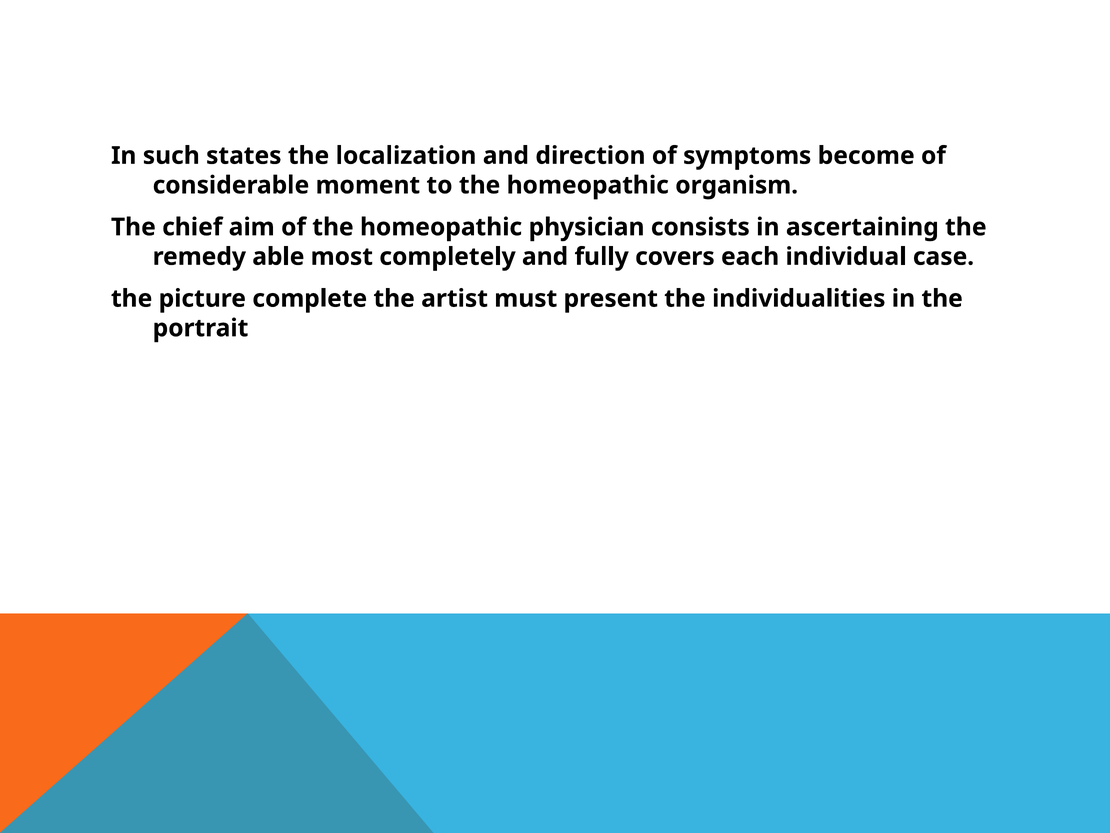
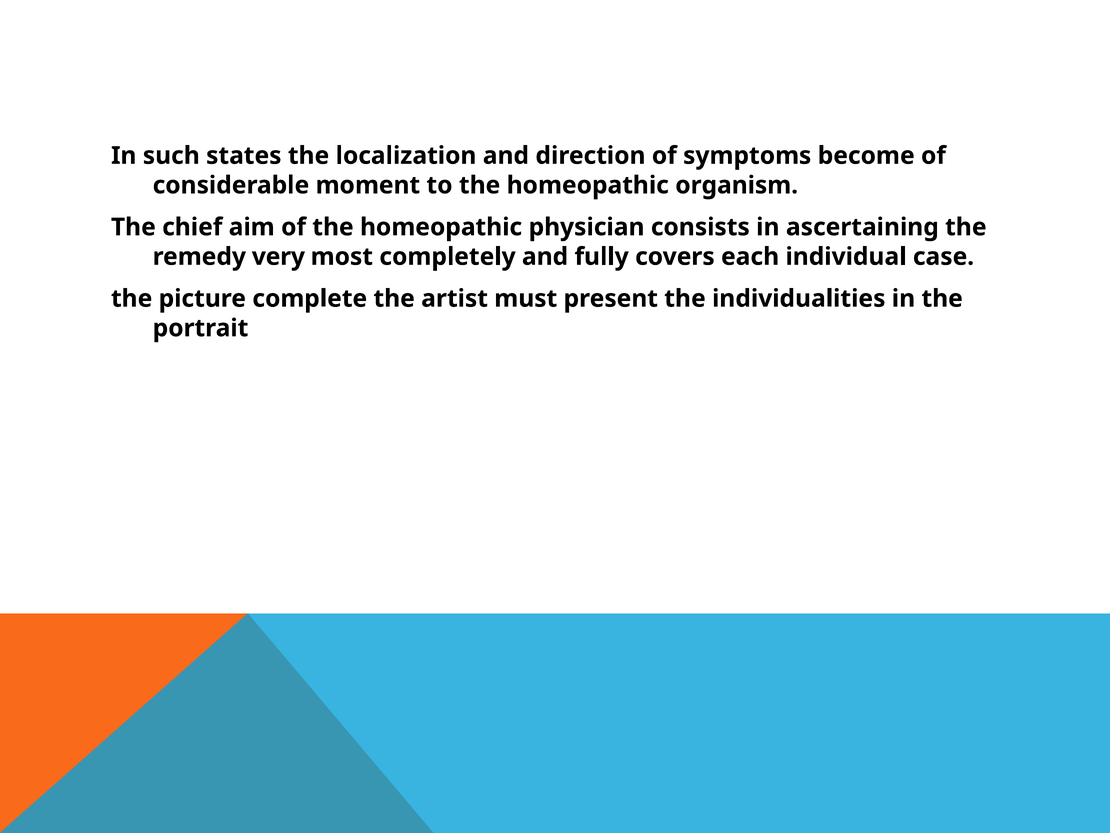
able: able -> very (278, 257)
